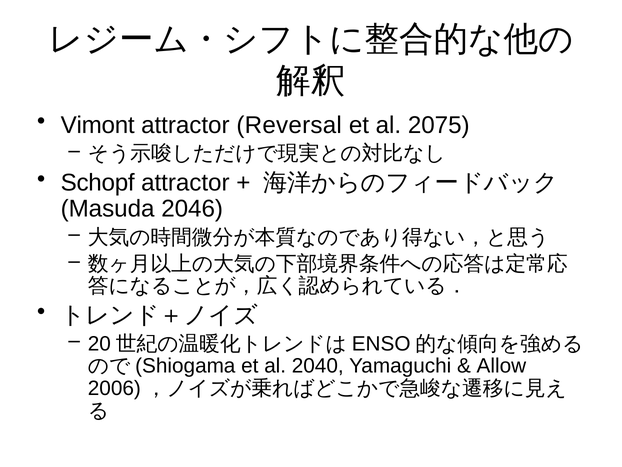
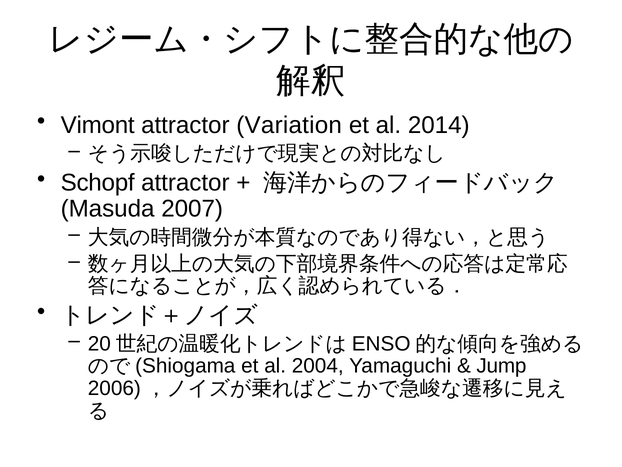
Reversal: Reversal -> Variation (289, 125)
2075: 2075 -> 2014 (439, 125)
2046: 2046 -> 2007 (192, 209)
2040: 2040 -> 2004 (318, 366)
Allow: Allow -> Jump (501, 366)
